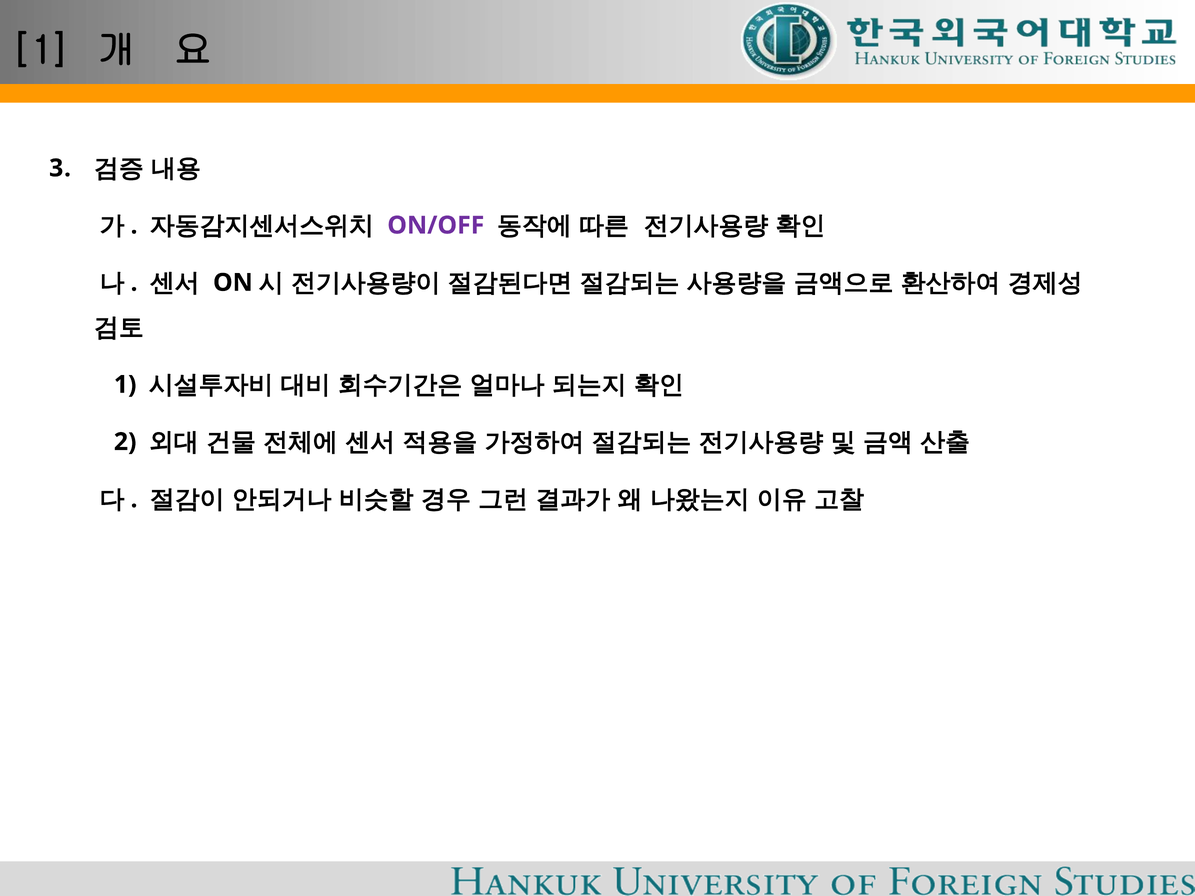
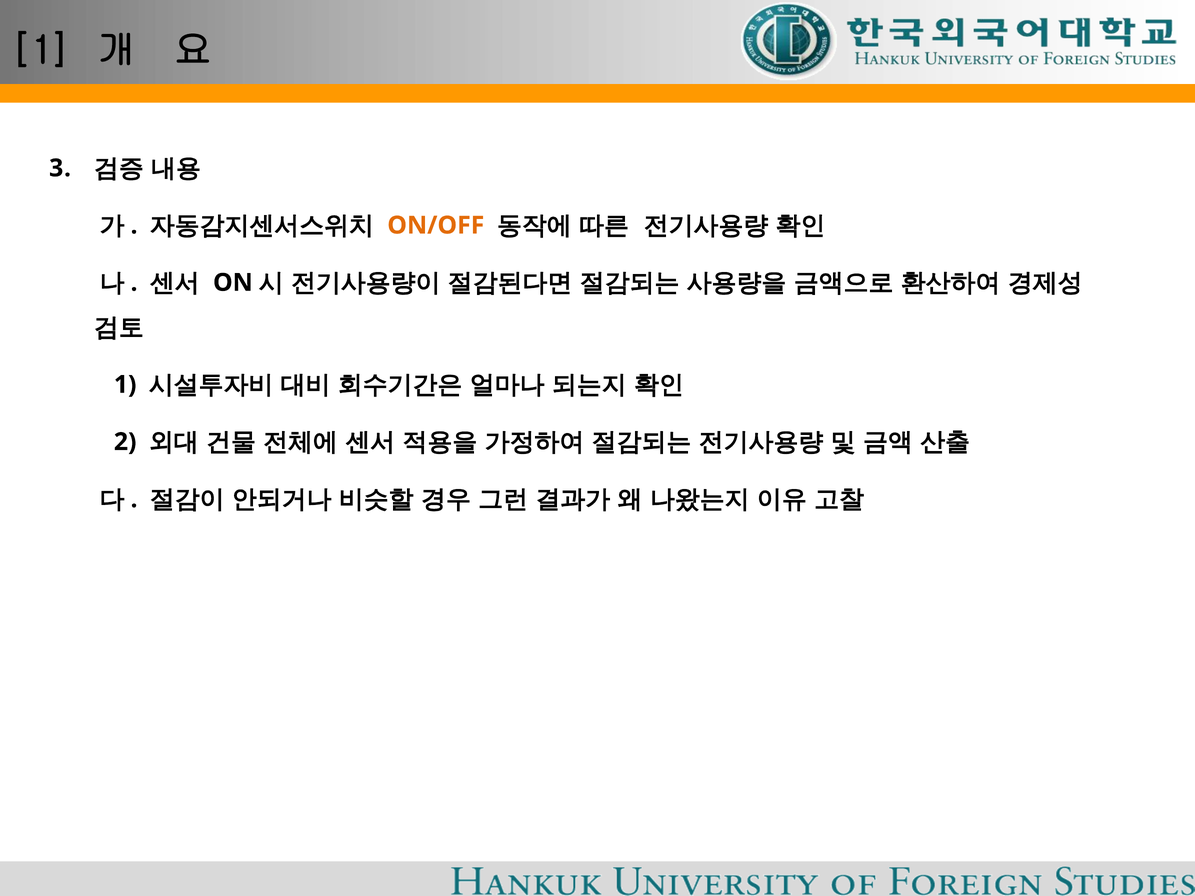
ON/OFF colour: purple -> orange (436, 225)
